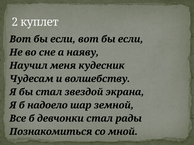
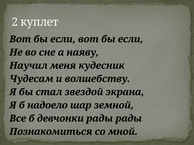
девчонки стал: стал -> рады (100, 119)
